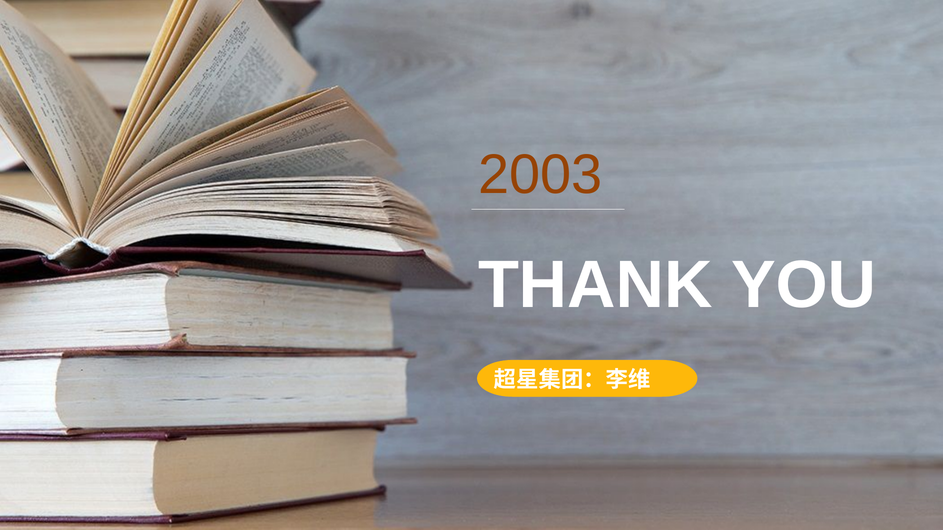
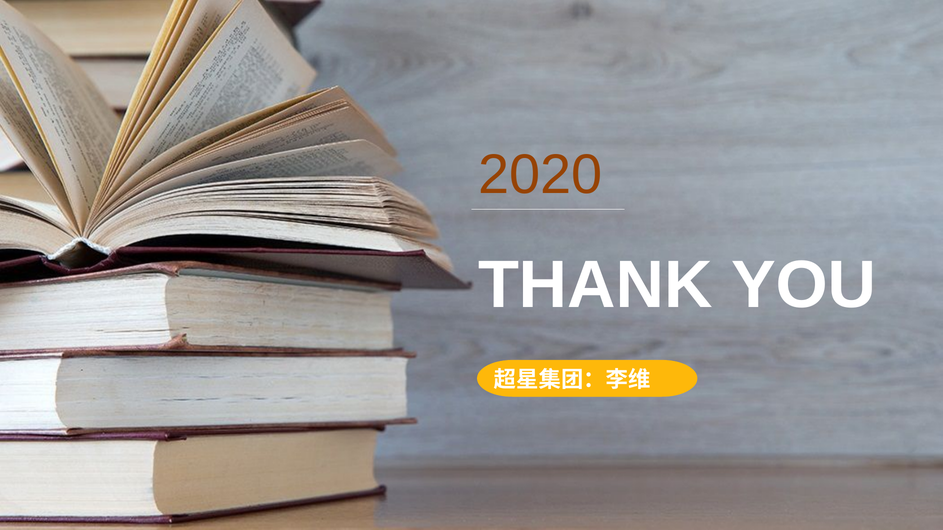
2003: 2003 -> 2020 (540, 175)
